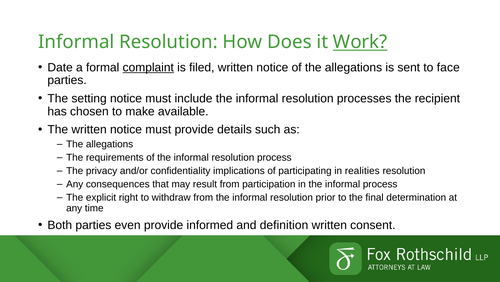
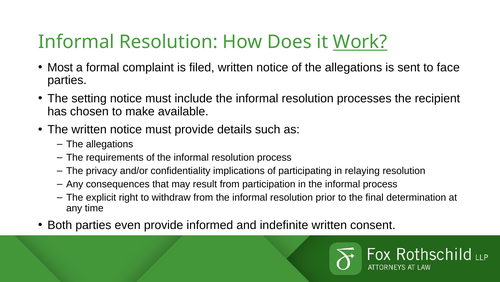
Date: Date -> Most (60, 67)
complaint underline: present -> none (148, 67)
realities: realities -> relaying (362, 170)
definition: definition -> indefinite (284, 225)
